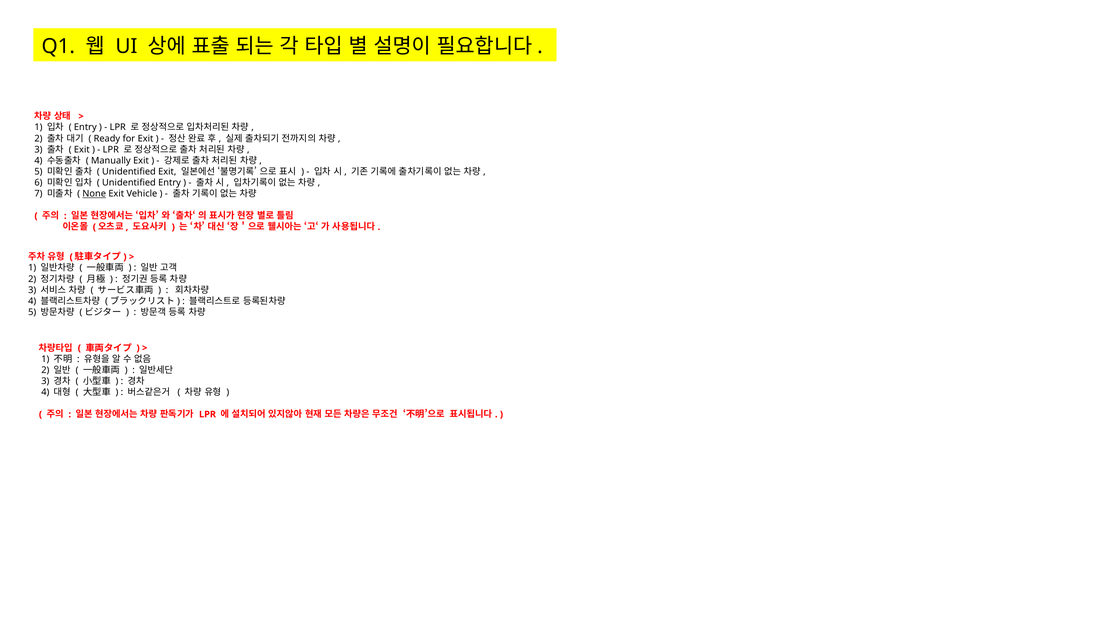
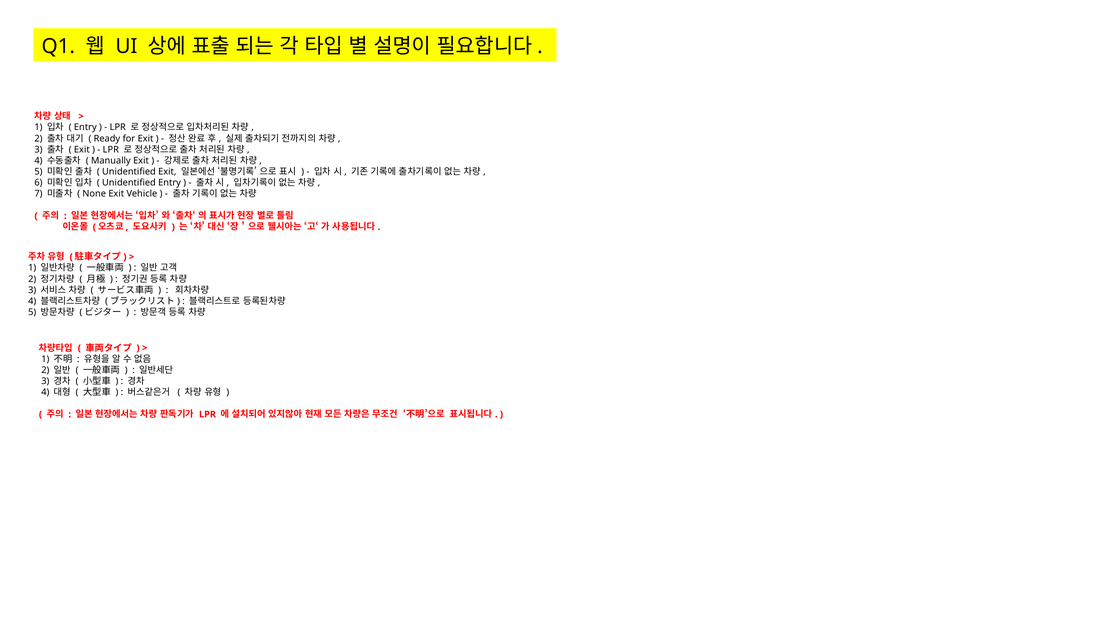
None underline: present -> none (94, 194)
